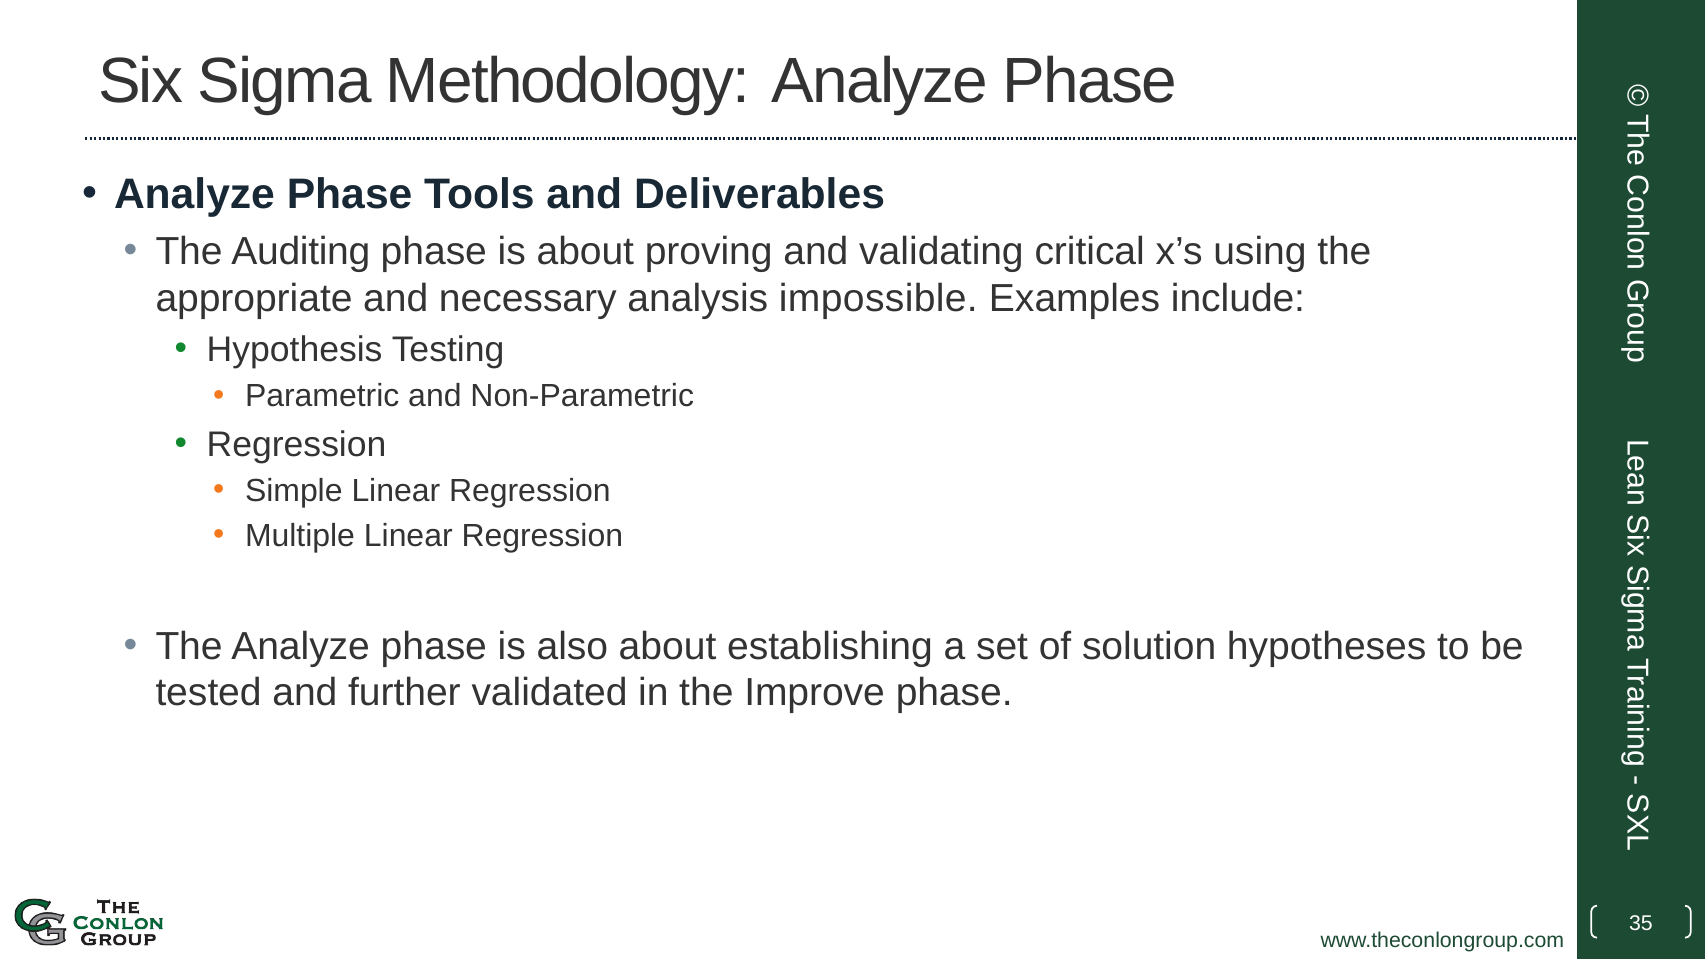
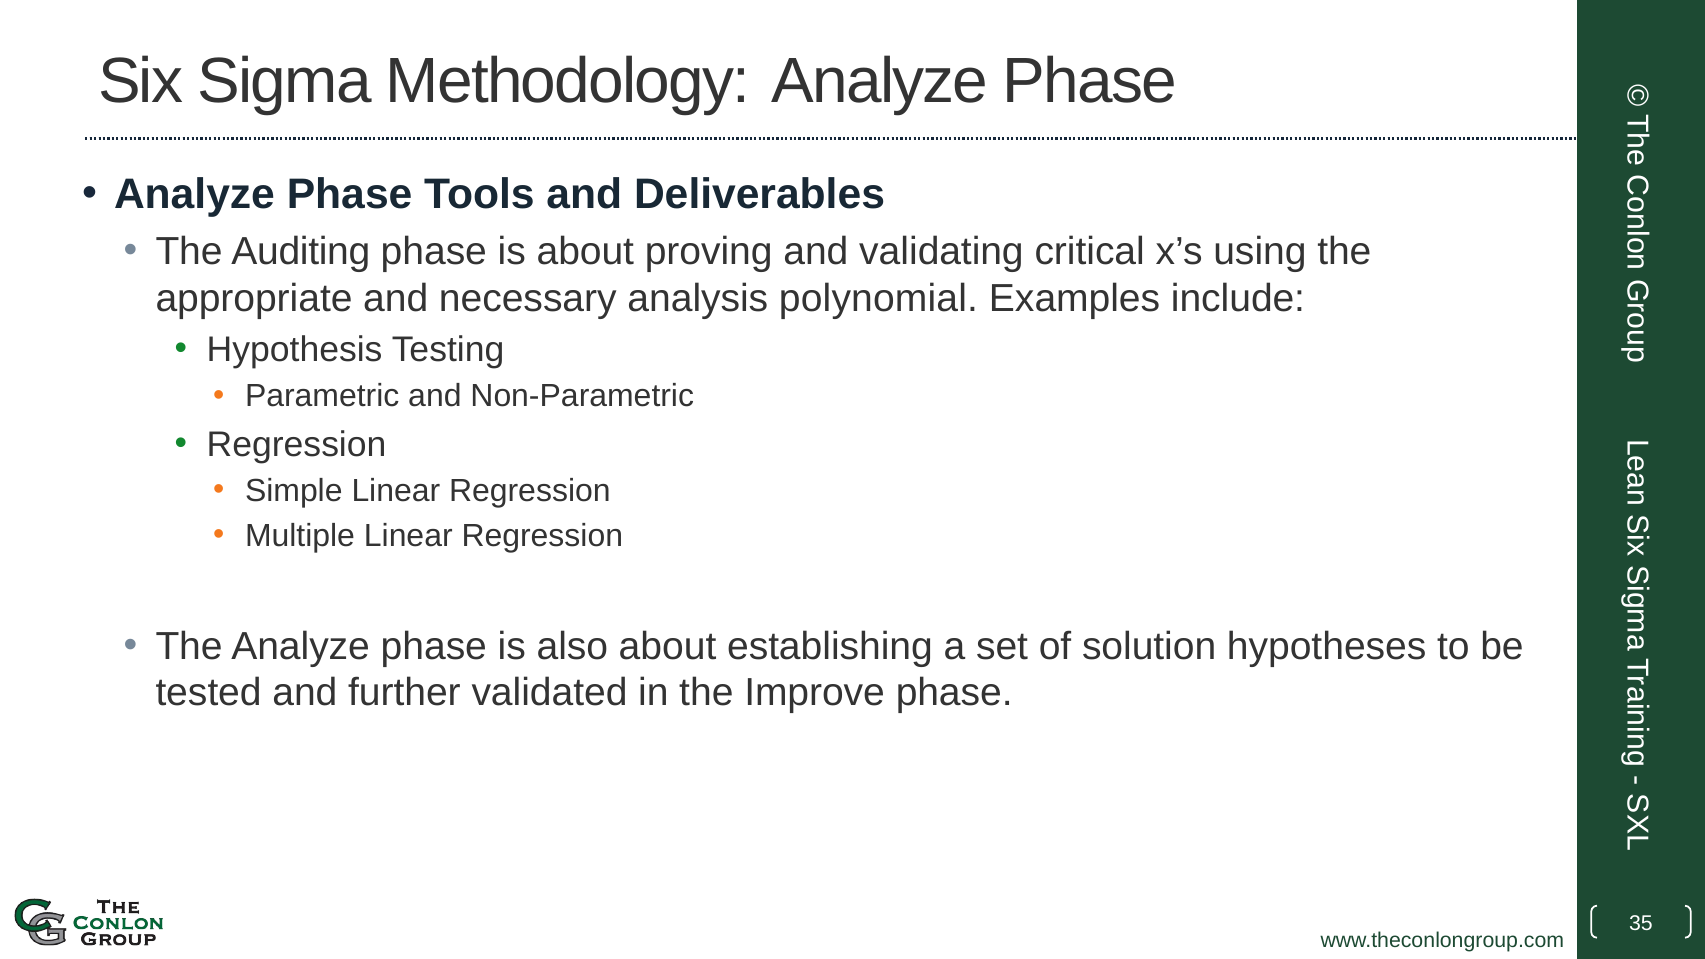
impossible: impossible -> polynomial (878, 298)
